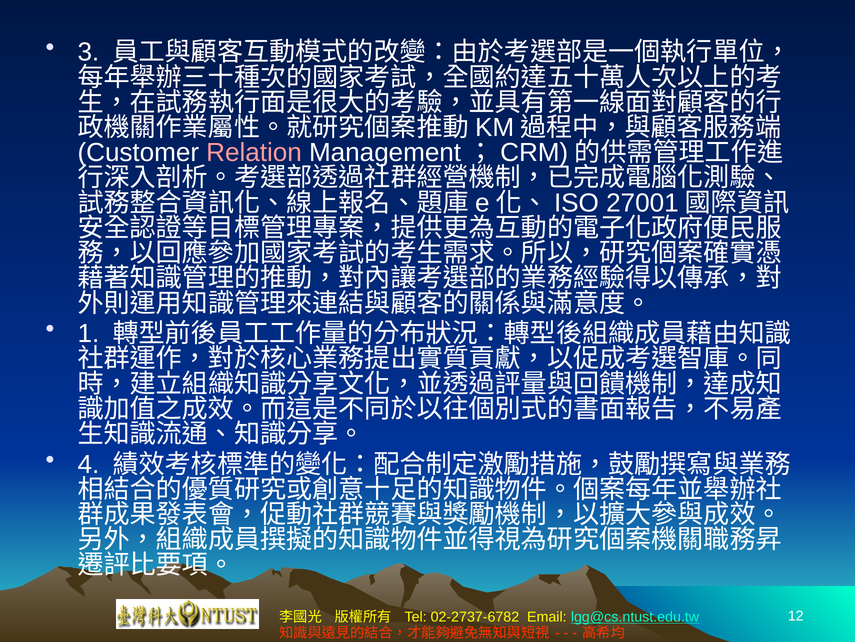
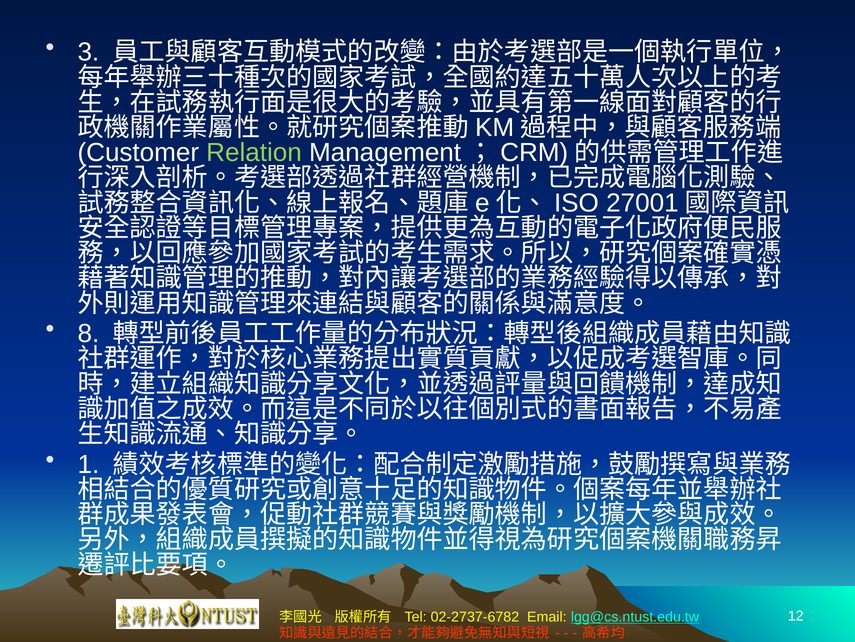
Relation colour: pink -> light green (254, 153)
1: 1 -> 8 (88, 333)
4: 4 -> 1 (88, 464)
